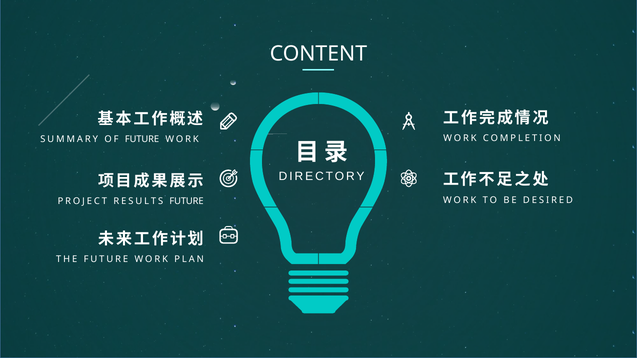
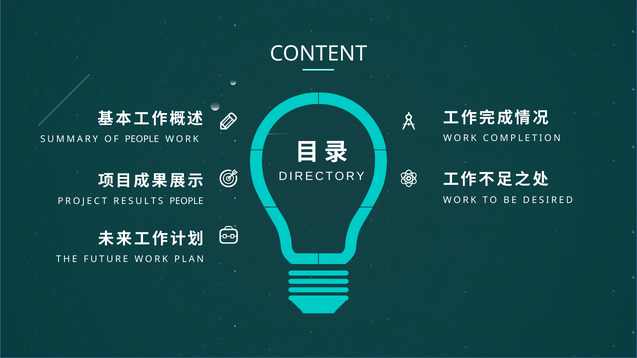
OF FUTURE: FUTURE -> PEOPLE (142, 139)
RESULTS FUTURE: FUTURE -> PEOPLE (186, 202)
